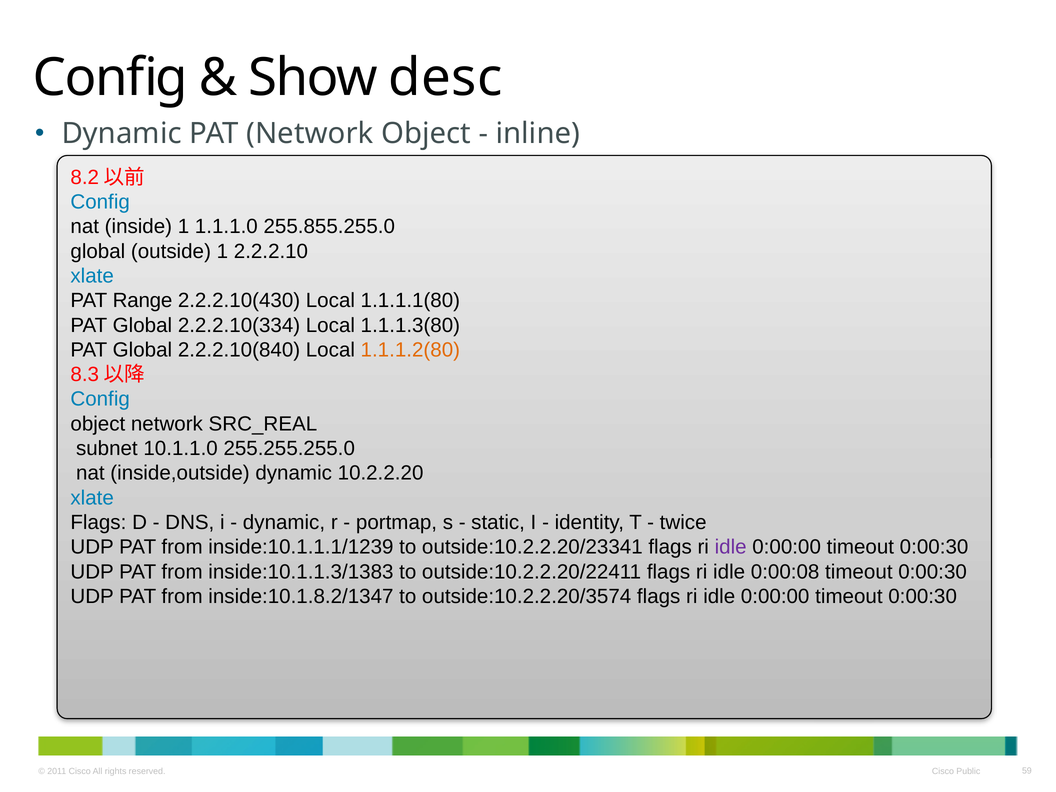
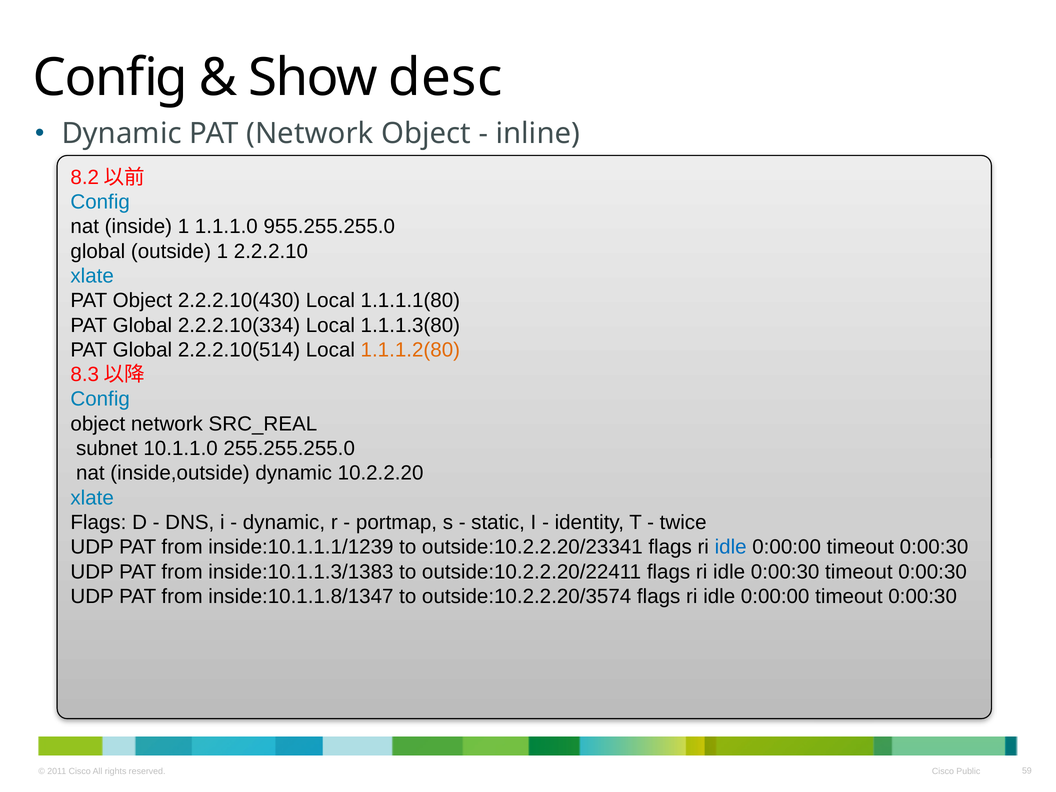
255.855.255.0: 255.855.255.0 -> 955.255.255.0 (329, 227)
PAT Range: Range -> Object (142, 301)
2.2.2.10(840: 2.2.2.10(840 -> 2.2.2.10(514 (239, 350)
idle colour: purple -> blue (731, 547)
idle 0:00:08: 0:00:08 -> 0:00:30 (785, 572)
inside:10.1.8.2/1347: inside:10.1.8.2/1347 -> inside:10.1.1.8/1347 (301, 596)
